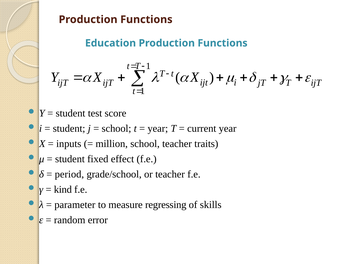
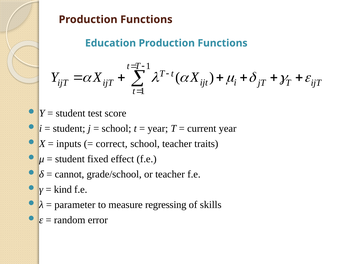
million: million -> correct (112, 144)
period: period -> cannot (69, 174)
